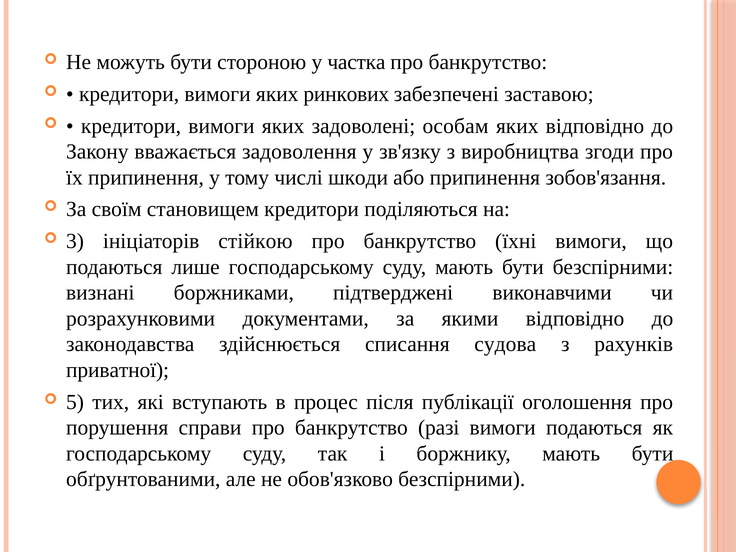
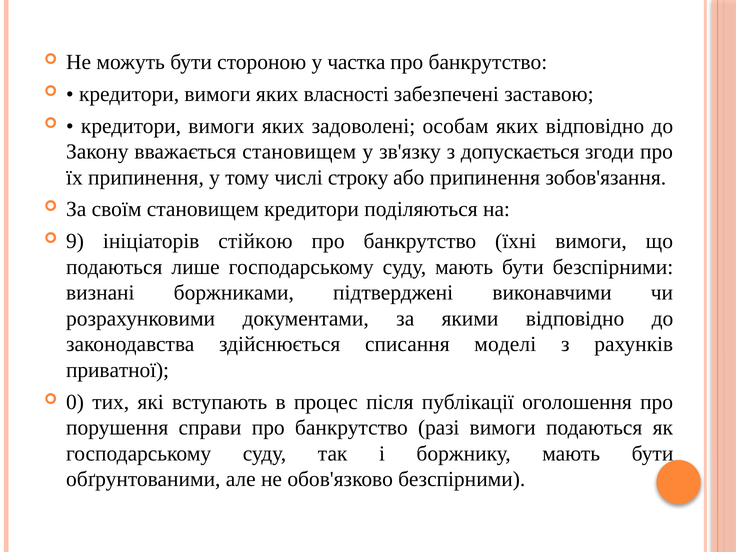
ринкових: ринкових -> власності (346, 94)
вважається задоволення: задоволення -> становищем (299, 152)
виробництва: виробництва -> допускається (520, 152)
шкоди: шкоди -> строку (358, 177)
3: 3 -> 9 (75, 241)
судова: судова -> моделі (505, 344)
5: 5 -> 0 (75, 402)
